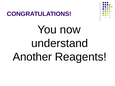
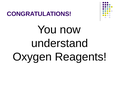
Another: Another -> Oxygen (32, 57)
